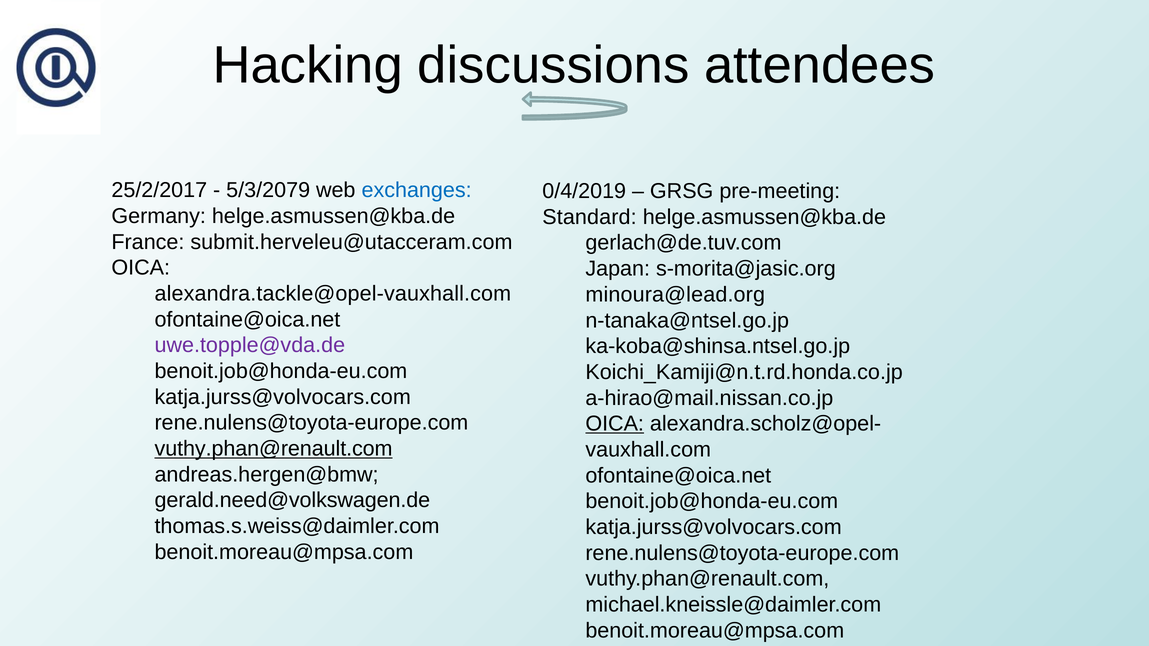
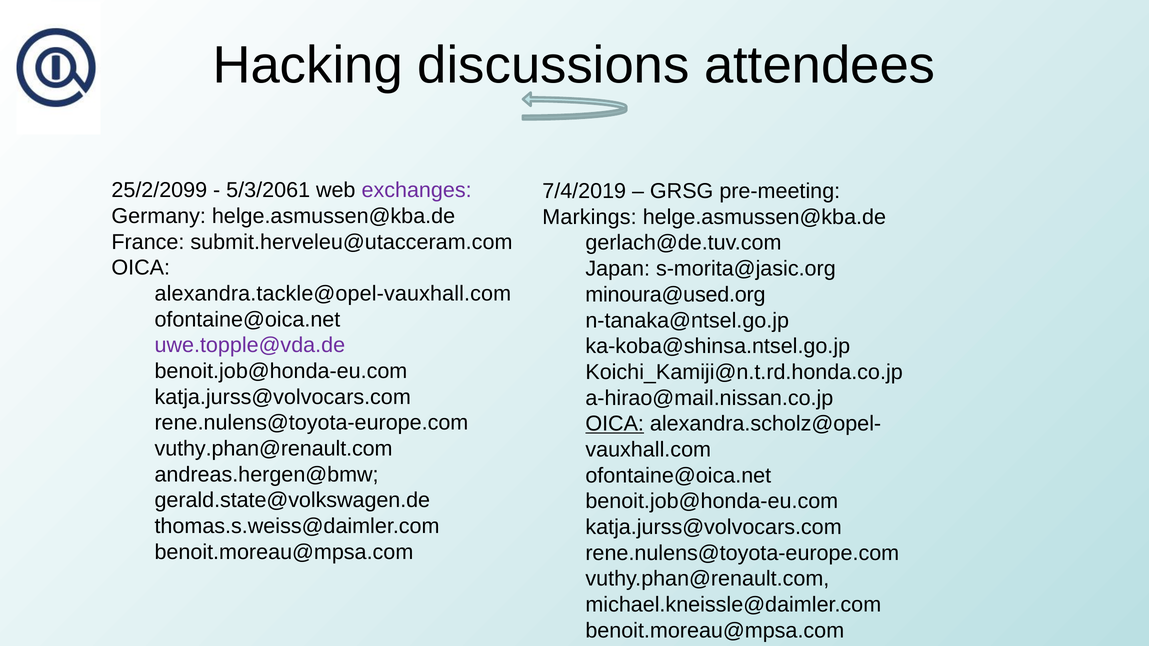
25/2/2017: 25/2/2017 -> 25/2/2099 (159, 190)
5/3/2079: 5/3/2079 -> 5/3/2061 (268, 190)
exchanges colour: blue -> purple (417, 190)
0/4/2019: 0/4/2019 -> 7/4/2019 (584, 191)
Standard: Standard -> Markings (589, 217)
minoura@lead.org: minoura@lead.org -> minoura@used.org (675, 295)
vuthy.phan@renault.com underline: present -> none (274, 449)
gerald.need@volkswagen.de: gerald.need@volkswagen.de -> gerald.state@volkswagen.de (292, 501)
